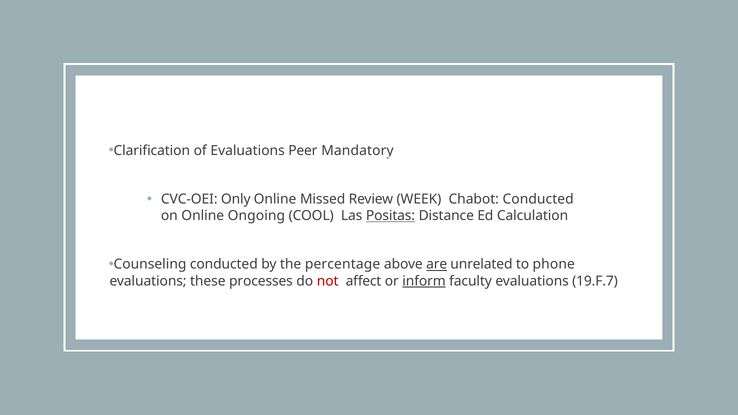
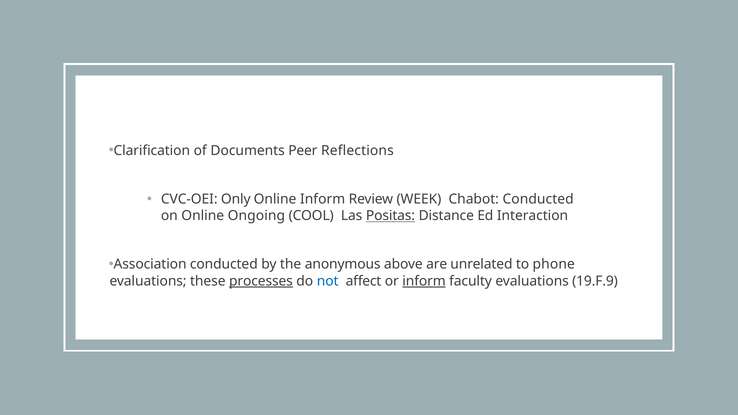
of Evaluations: Evaluations -> Documents (248, 151)
Mandatory: Mandatory -> Reflections (357, 151)
Online Missed: Missed -> Inform (323, 199)
Calculation: Calculation -> Interaction (533, 216)
Counseling: Counseling -> Association (150, 265)
percentage: percentage -> anonymous (343, 265)
are underline: present -> none (437, 265)
processes underline: none -> present (261, 281)
not colour: red -> blue (328, 281)
19.F.7: 19.F.7 -> 19.F.9 (595, 281)
